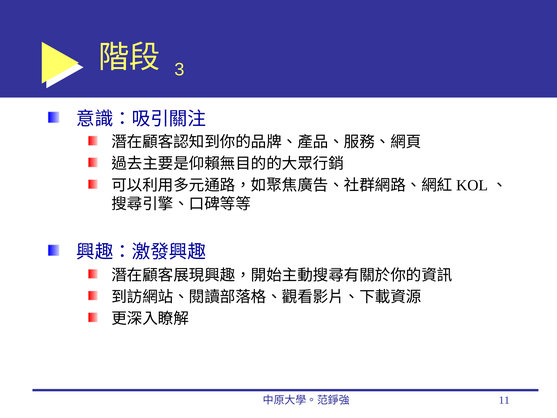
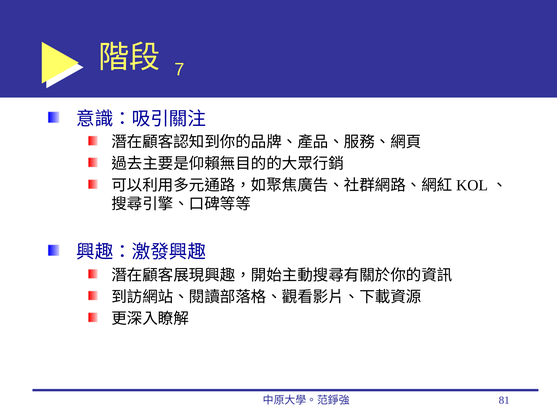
3: 3 -> 7 (179, 70)
11: 11 -> 81 (504, 400)
